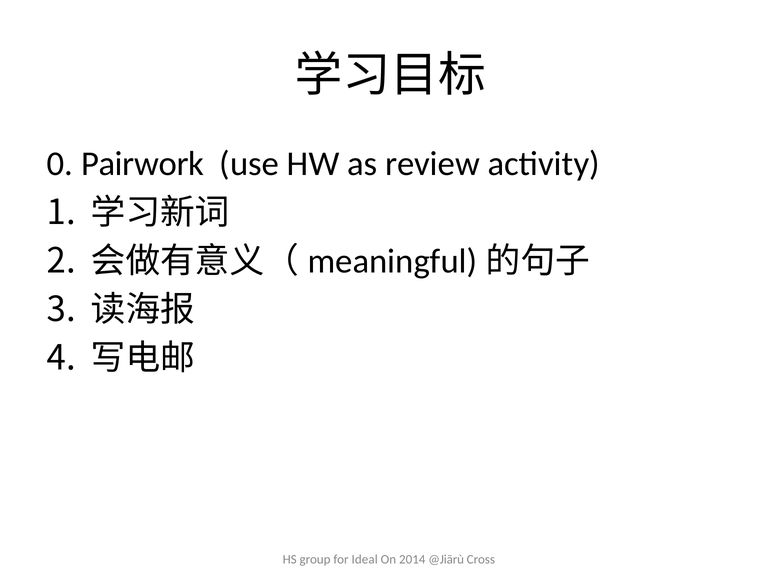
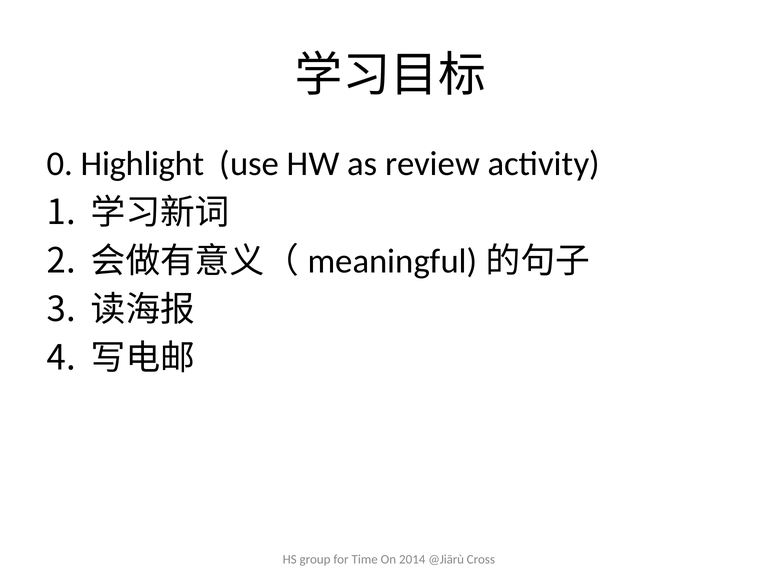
Pairwork: Pairwork -> Highlight (143, 164)
Ideal: Ideal -> Time (365, 559)
